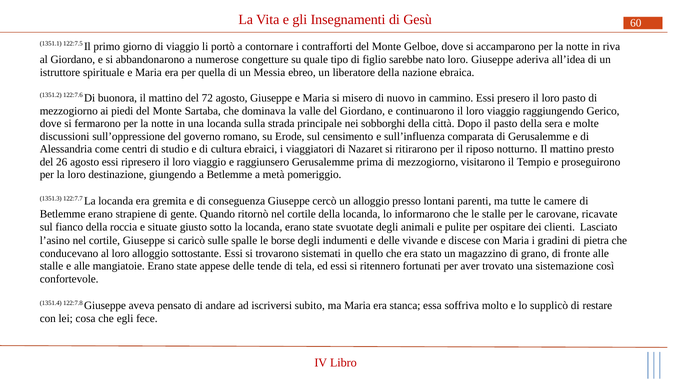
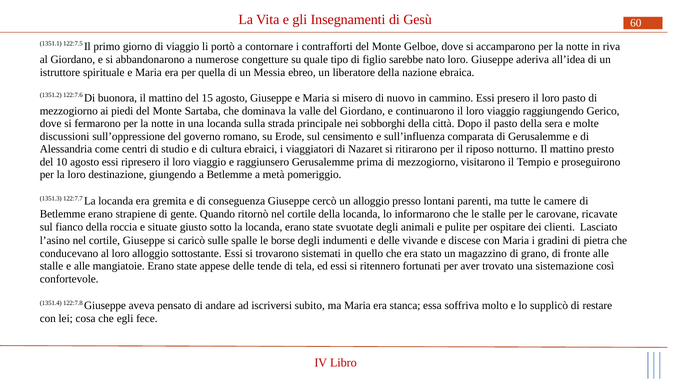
72: 72 -> 15 (207, 98)
26: 26 -> 10 (62, 162)
